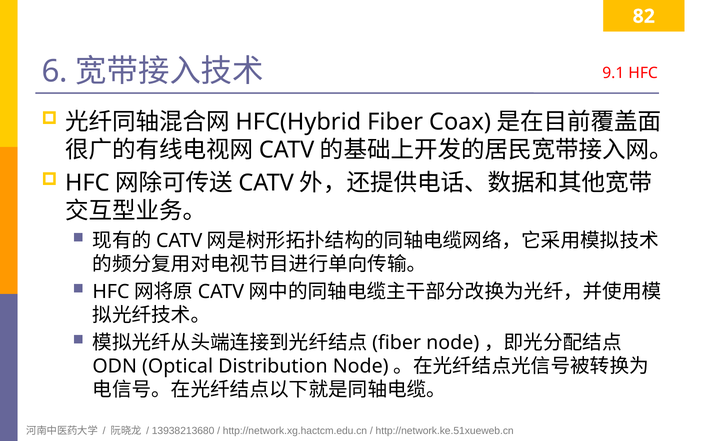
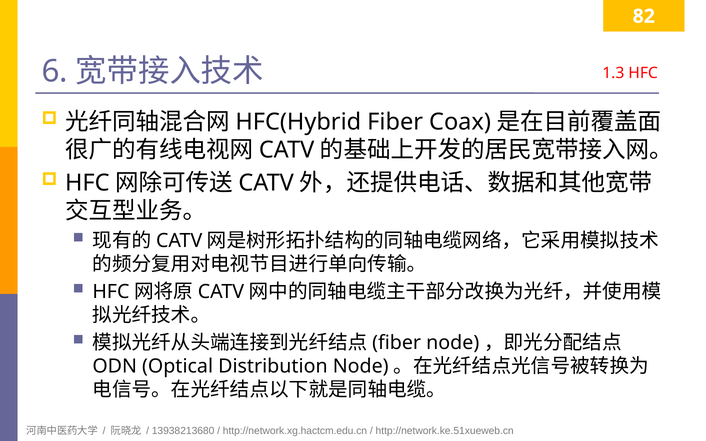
9.1: 9.1 -> 1.3 (613, 73)
